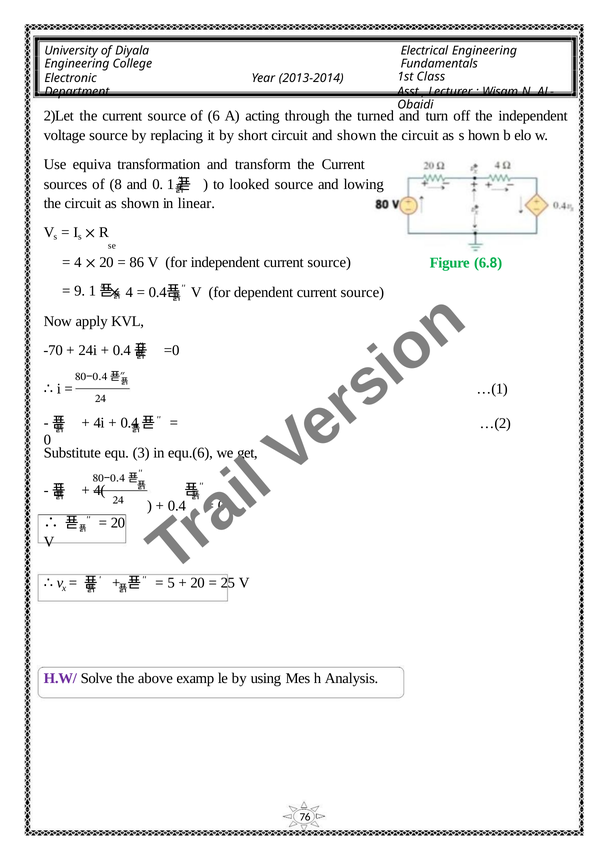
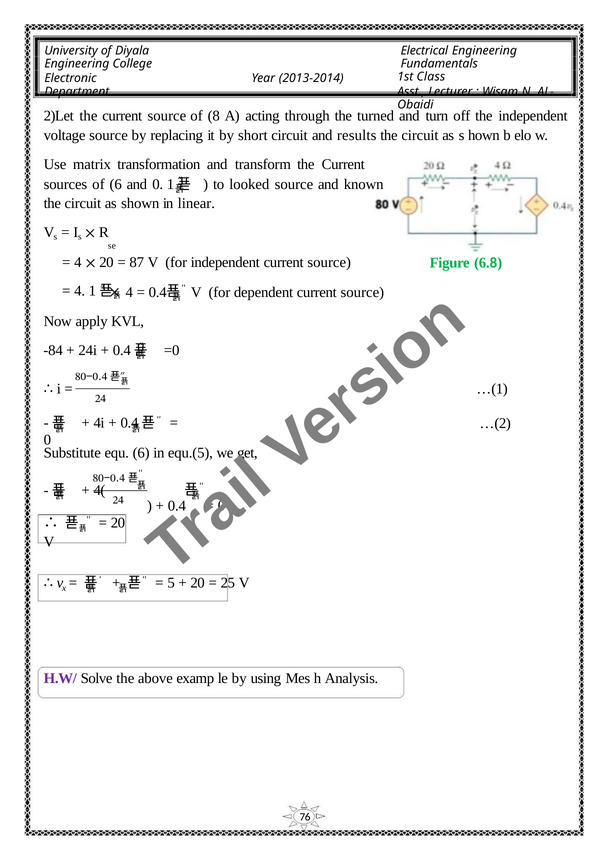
6: 6 -> 8 (214, 116)
and shown: shown -> results (357, 135)
equiva: equiva -> matrix (92, 164)
of 8: 8 -> 6 (116, 184)
lowing: lowing -> known (364, 184)
86: 86 -> 87 (137, 262)
9: 9 -> 4 (80, 291)
-70: -70 -> -84 (53, 350)
equ 3: 3 -> 6 (141, 453)
equ.(6: equ.(6 -> equ.(5 (190, 453)
